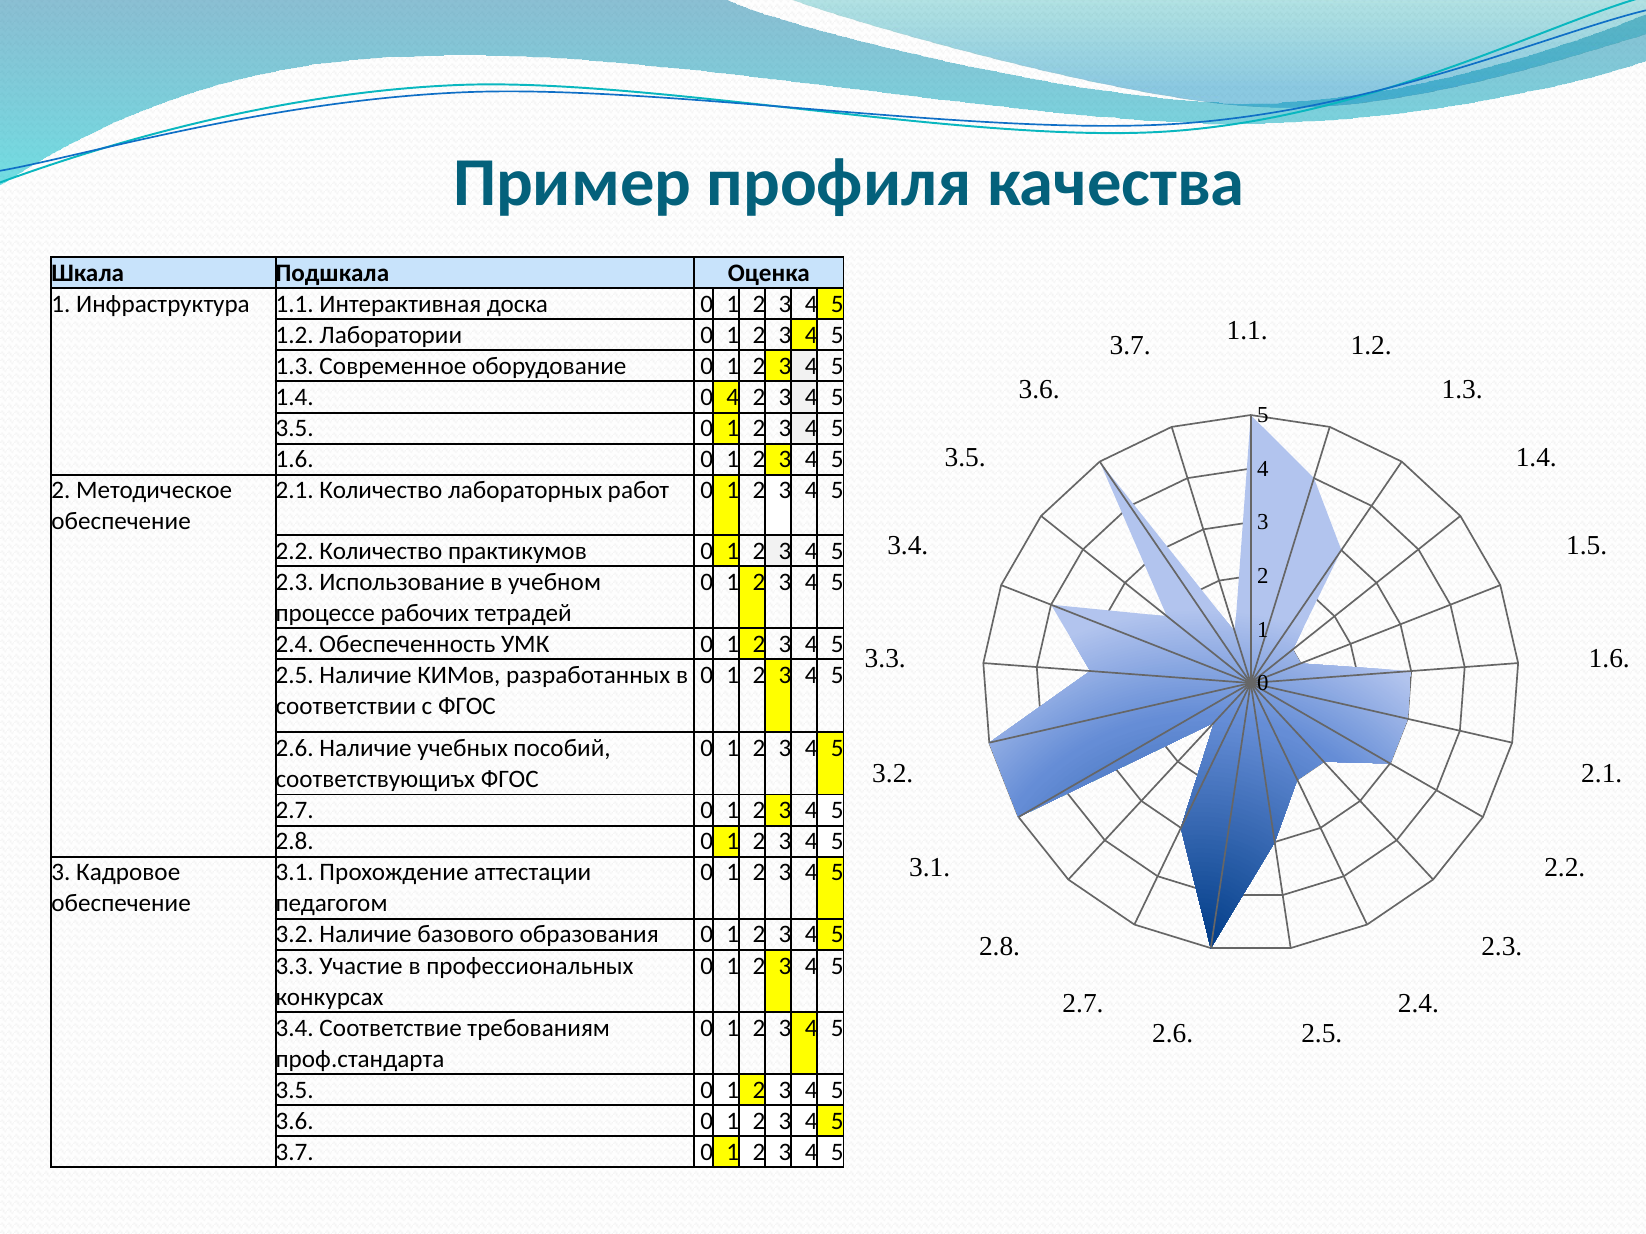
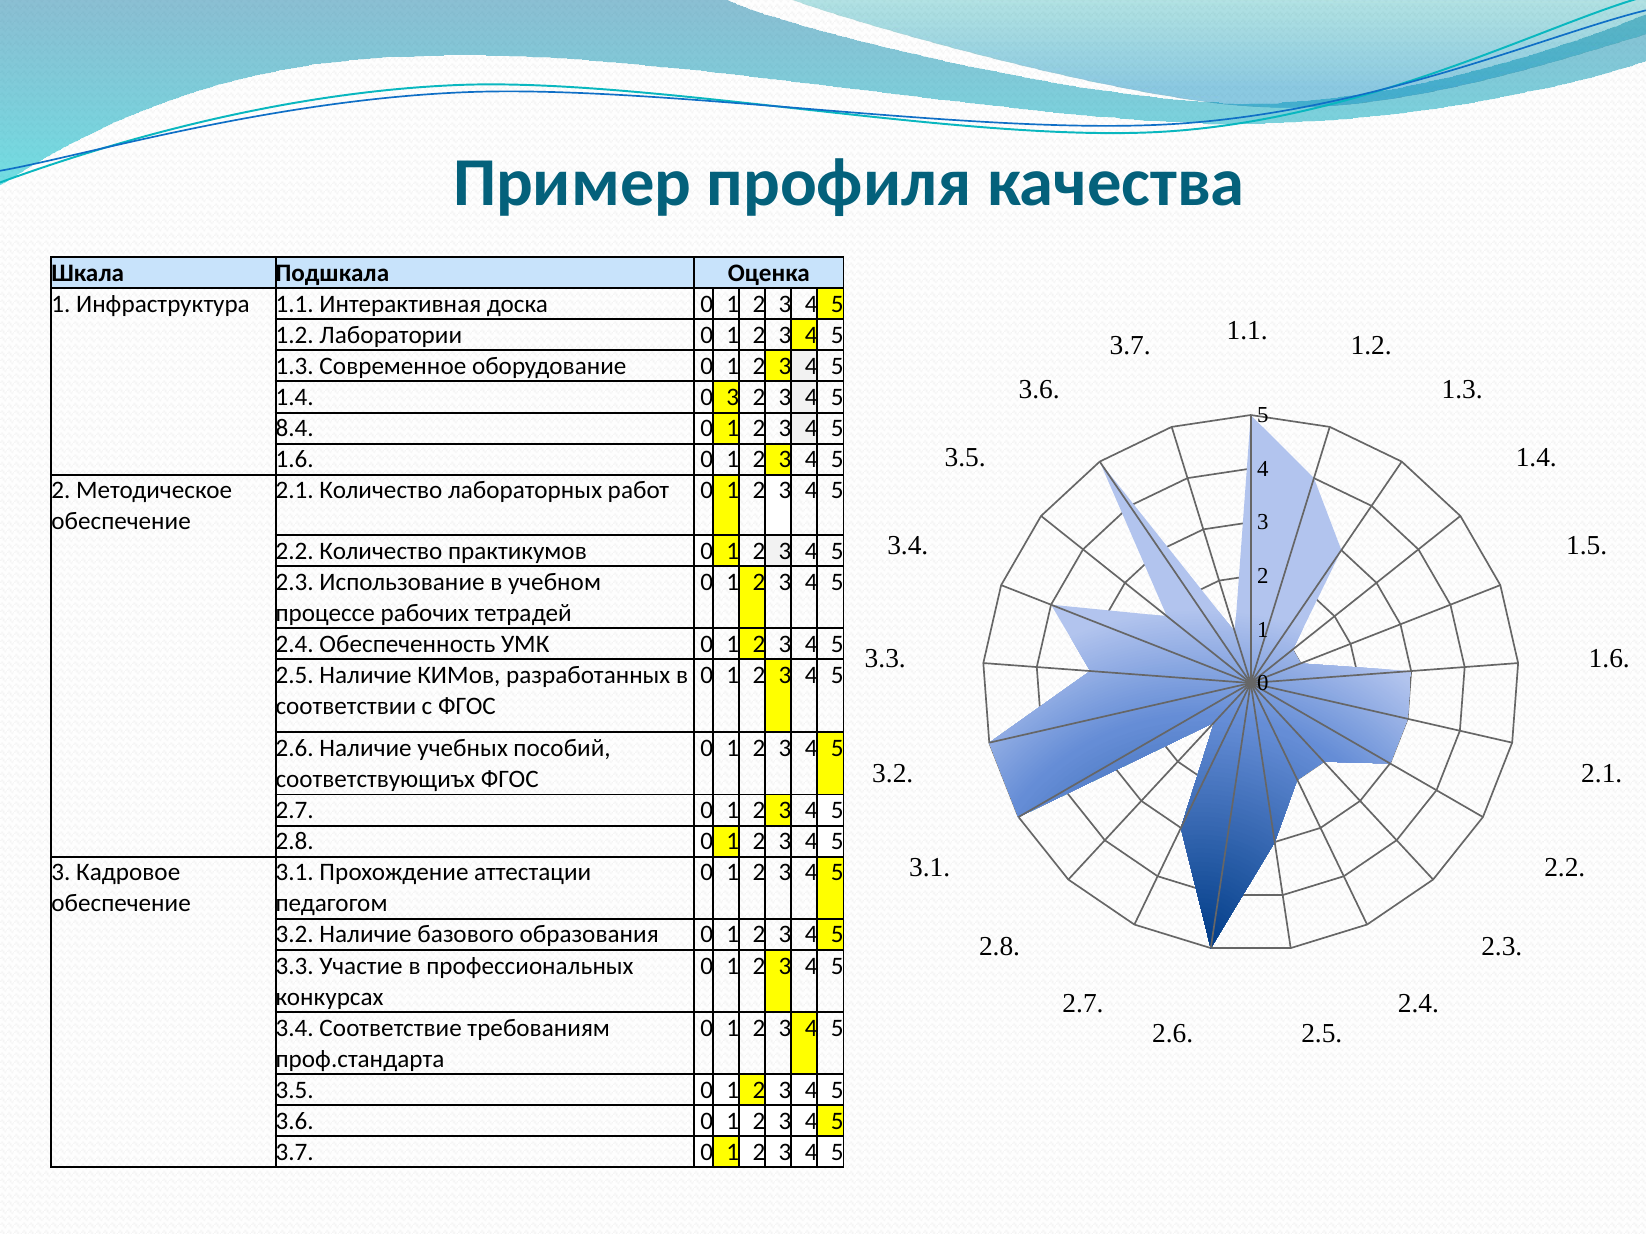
0 4: 4 -> 3 (733, 398)
3.5: 3.5 -> 8.4 (295, 429)
